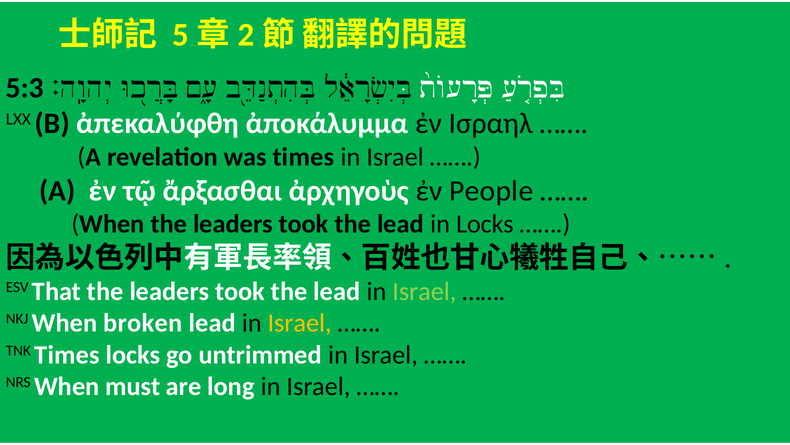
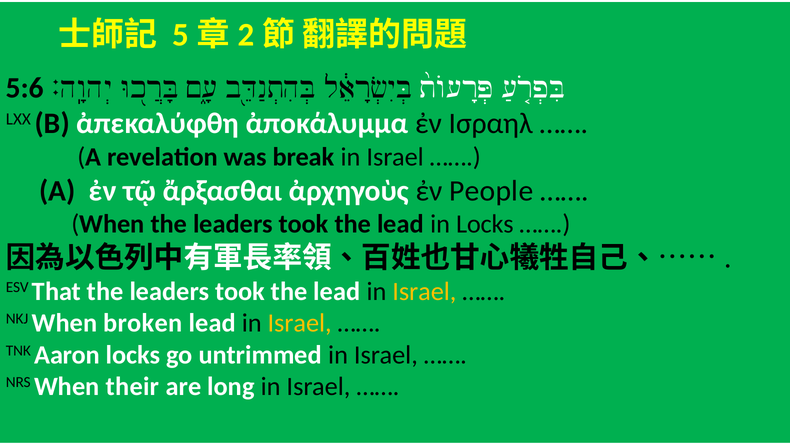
5:3: 5:3 -> 5:6 (25, 88)
was times: times -> break (304, 157)
Israel colour: light green -> yellow (424, 291)
TNK Times: Times -> Aaron (67, 354)
must: must -> their (133, 386)
